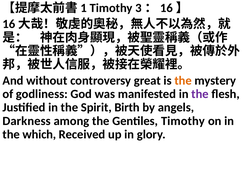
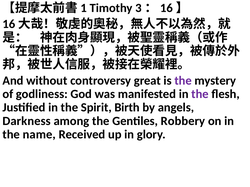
the colour: orange -> purple (183, 81)
Gentiles Timothy: Timothy -> Robbery (183, 121)
which: which -> name (39, 135)
